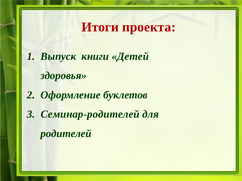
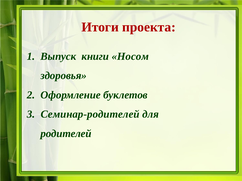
Детей: Детей -> Носом (130, 56)
